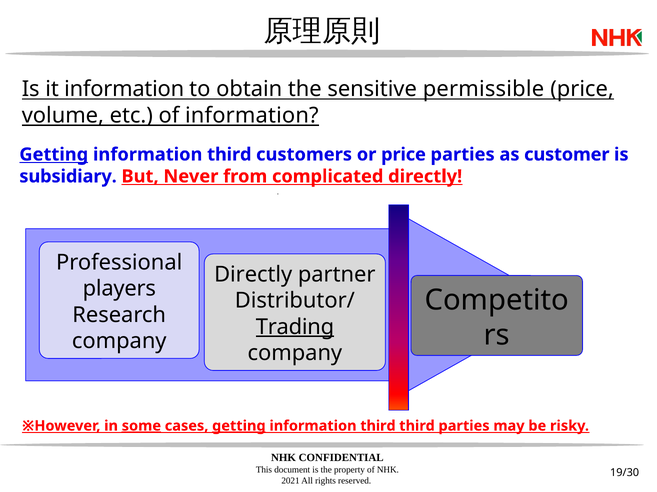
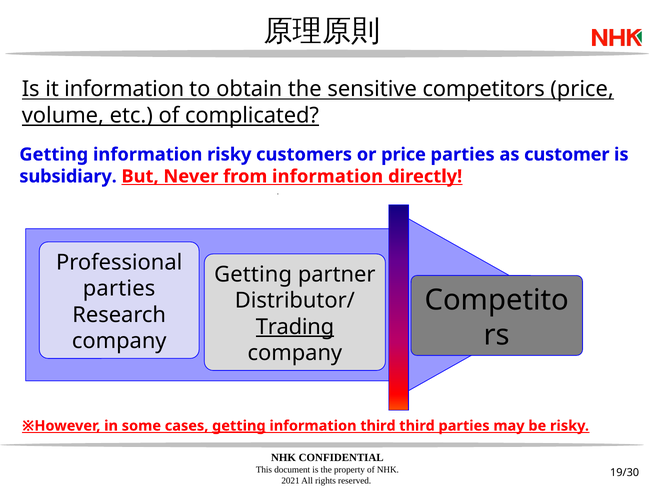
permissible: permissible -> competitors (484, 89)
of information: information -> complicated (252, 116)
Getting underline: present -> none (54, 155)
third: third -> risky (229, 155)
from complicated: complicated -> information (328, 177)
Directly: Directly -> Getting (253, 275)
players: players -> parties (119, 289)
some underline: present -> none (141, 426)
